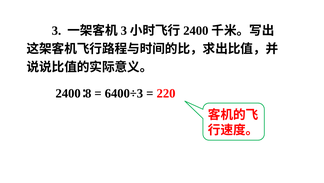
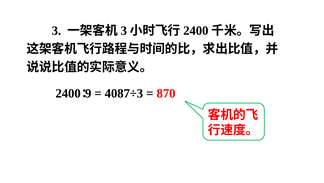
8: 8 -> 9 (88, 93)
6400÷3: 6400÷3 -> 4087÷3 (124, 93)
220: 220 -> 870 (166, 93)
